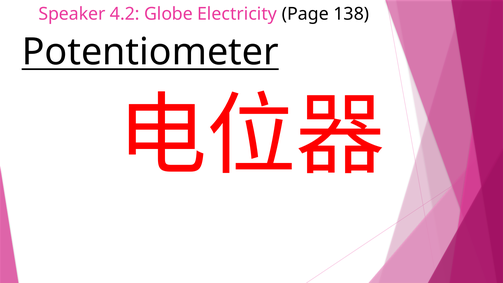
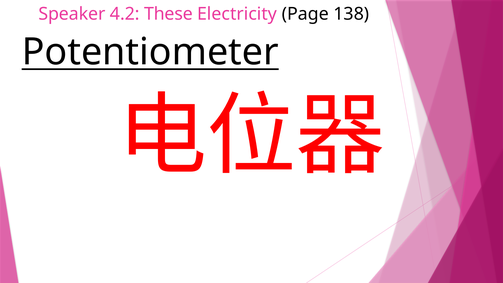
Globe: Globe -> These (168, 14)
